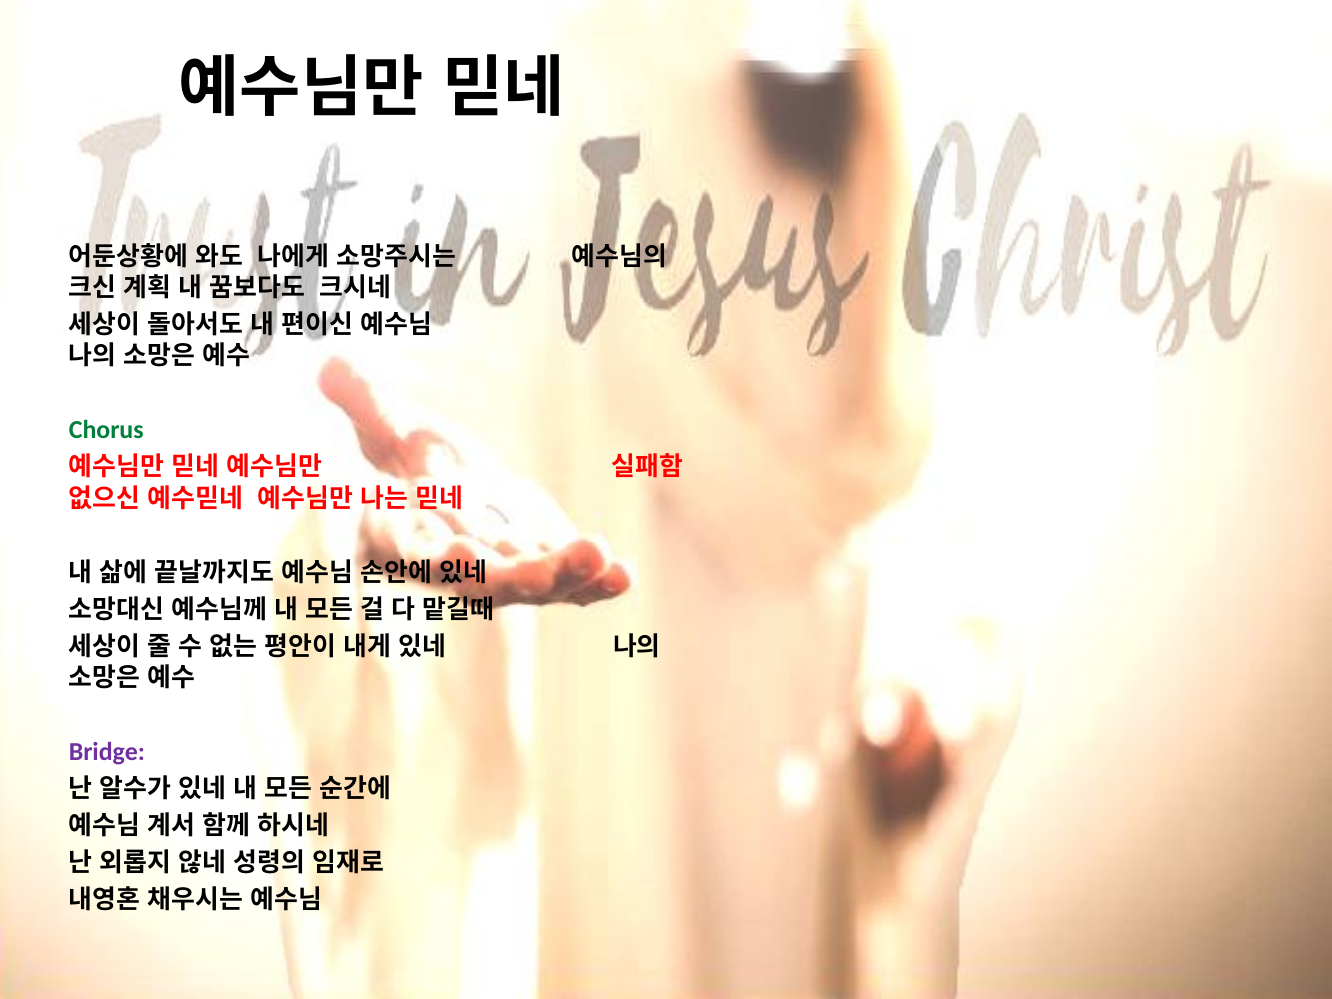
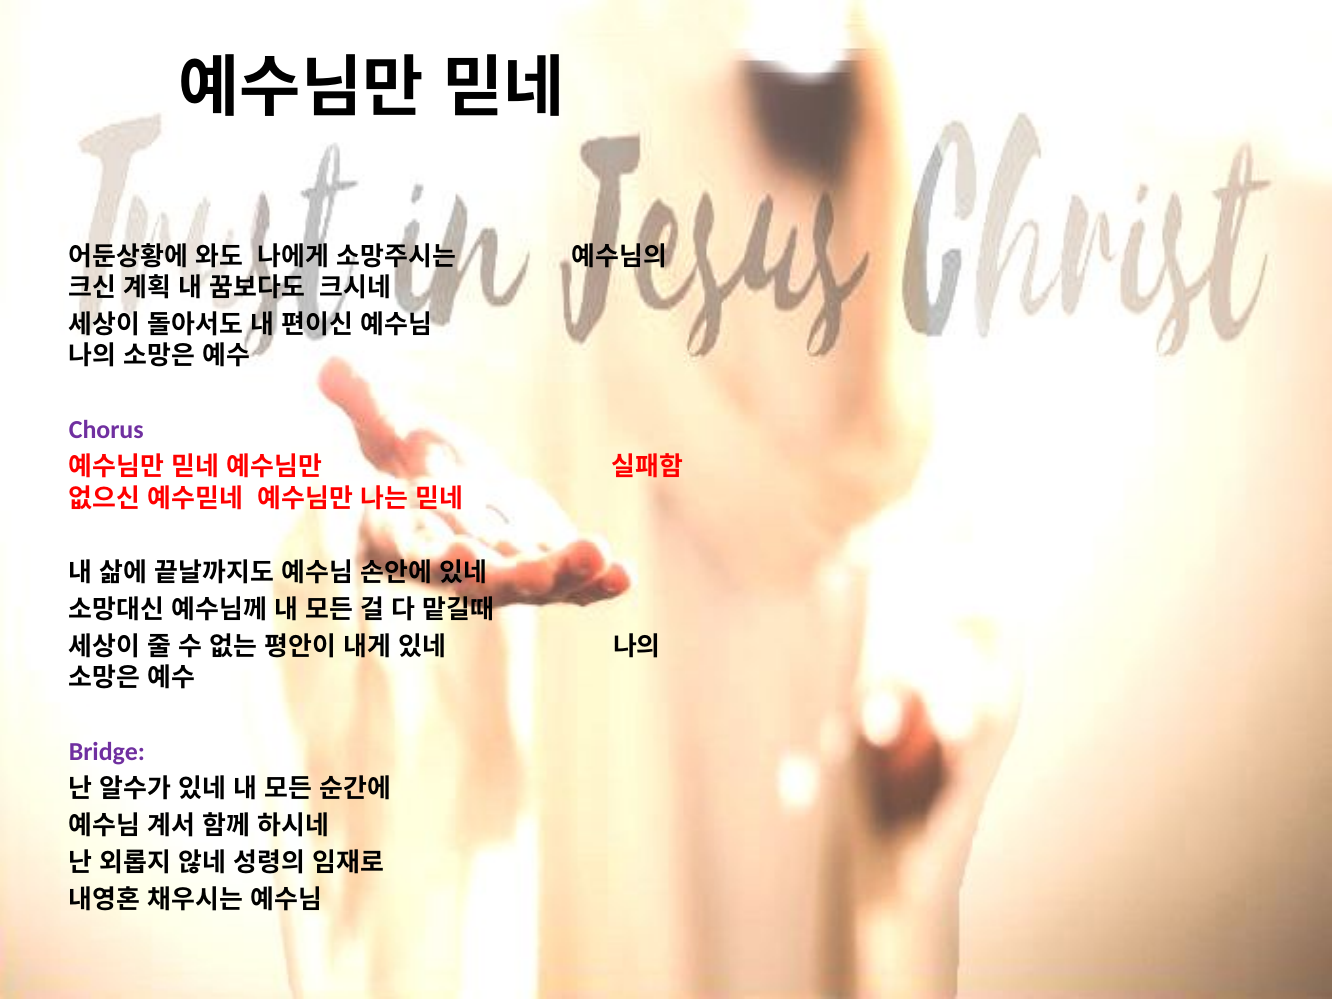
Chorus colour: green -> purple (106, 430)
